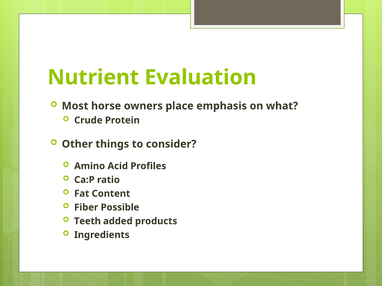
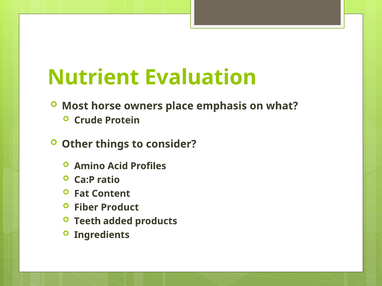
Possible: Possible -> Product (120, 208)
